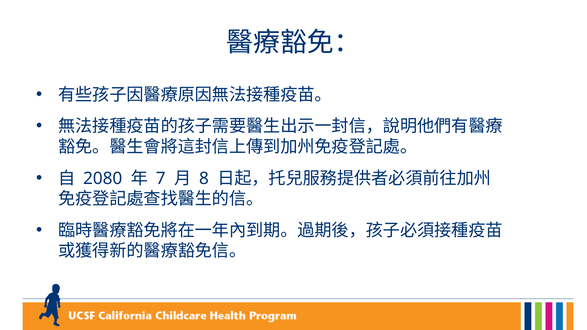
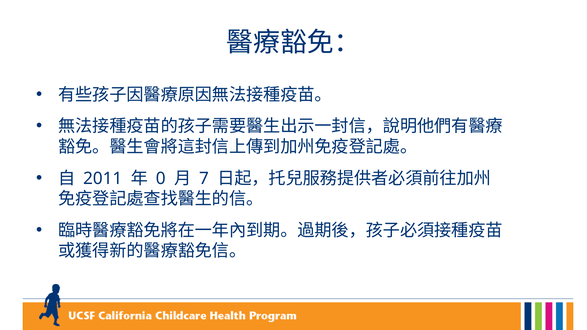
2080: 2080 -> 2011 (103, 178)
7: 7 -> 0 (161, 178)
8: 8 -> 7 (204, 178)
